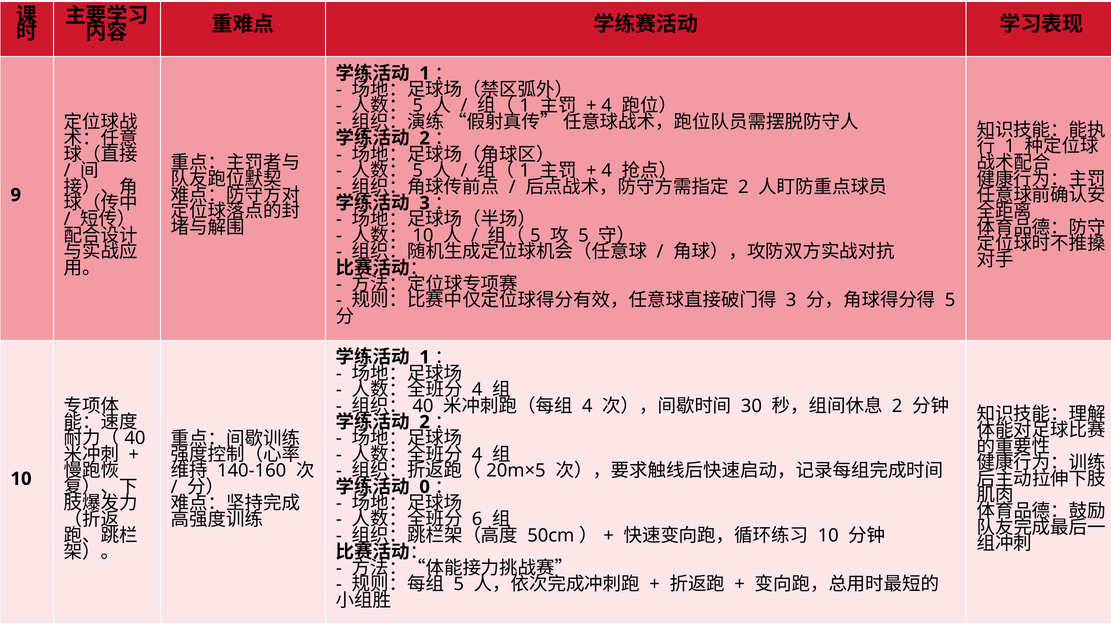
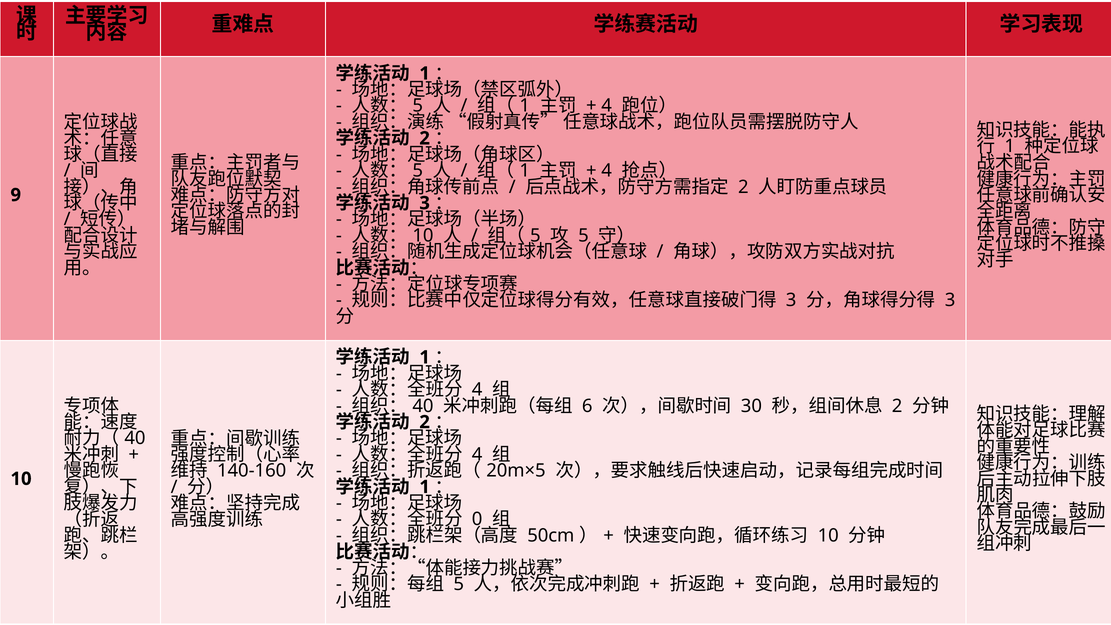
5: 5 -> 3 (950, 300)
4: 4 -> 6 (587, 406)
0: 0 -> 1 (425, 487)
6: 6 -> 0 (477, 519)
